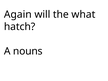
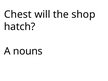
Again: Again -> Chest (18, 14)
what: what -> shop (83, 14)
